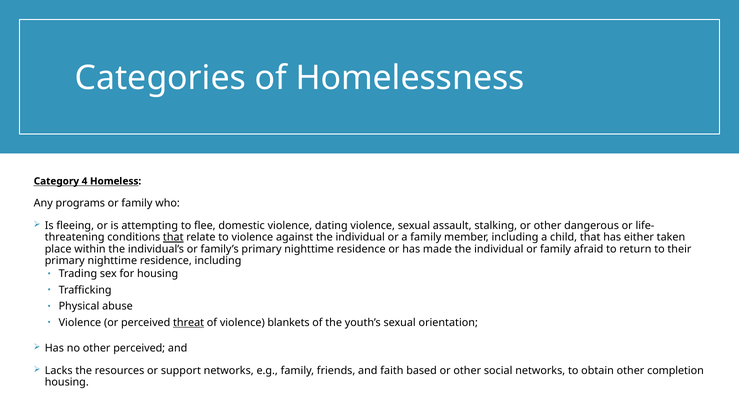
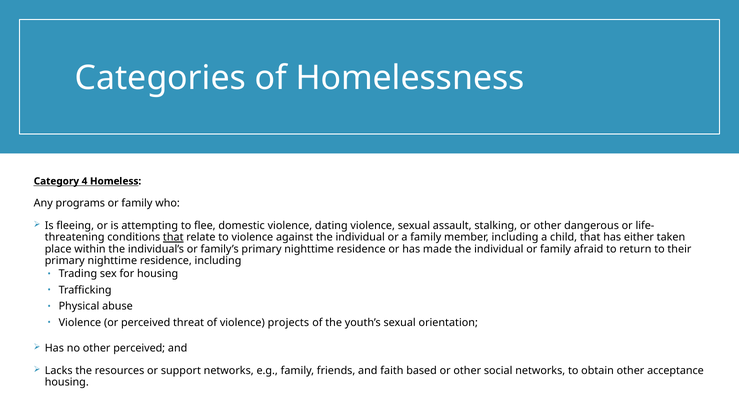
threat underline: present -> none (189, 322)
blankets: blankets -> projects (288, 322)
completion: completion -> acceptance (675, 370)
